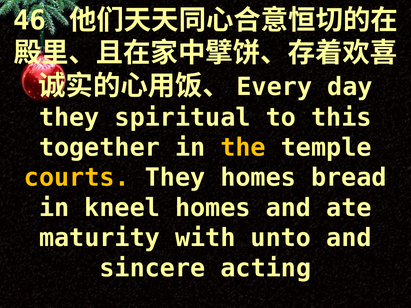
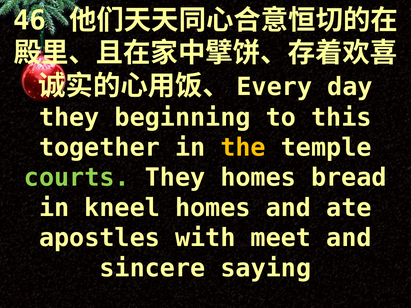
spiritual: spiritual -> beginning (183, 118)
courts colour: yellow -> light green (77, 178)
maturity: maturity -> apostles (99, 238)
unto: unto -> meet (281, 238)
acting: acting -> saying (266, 268)
